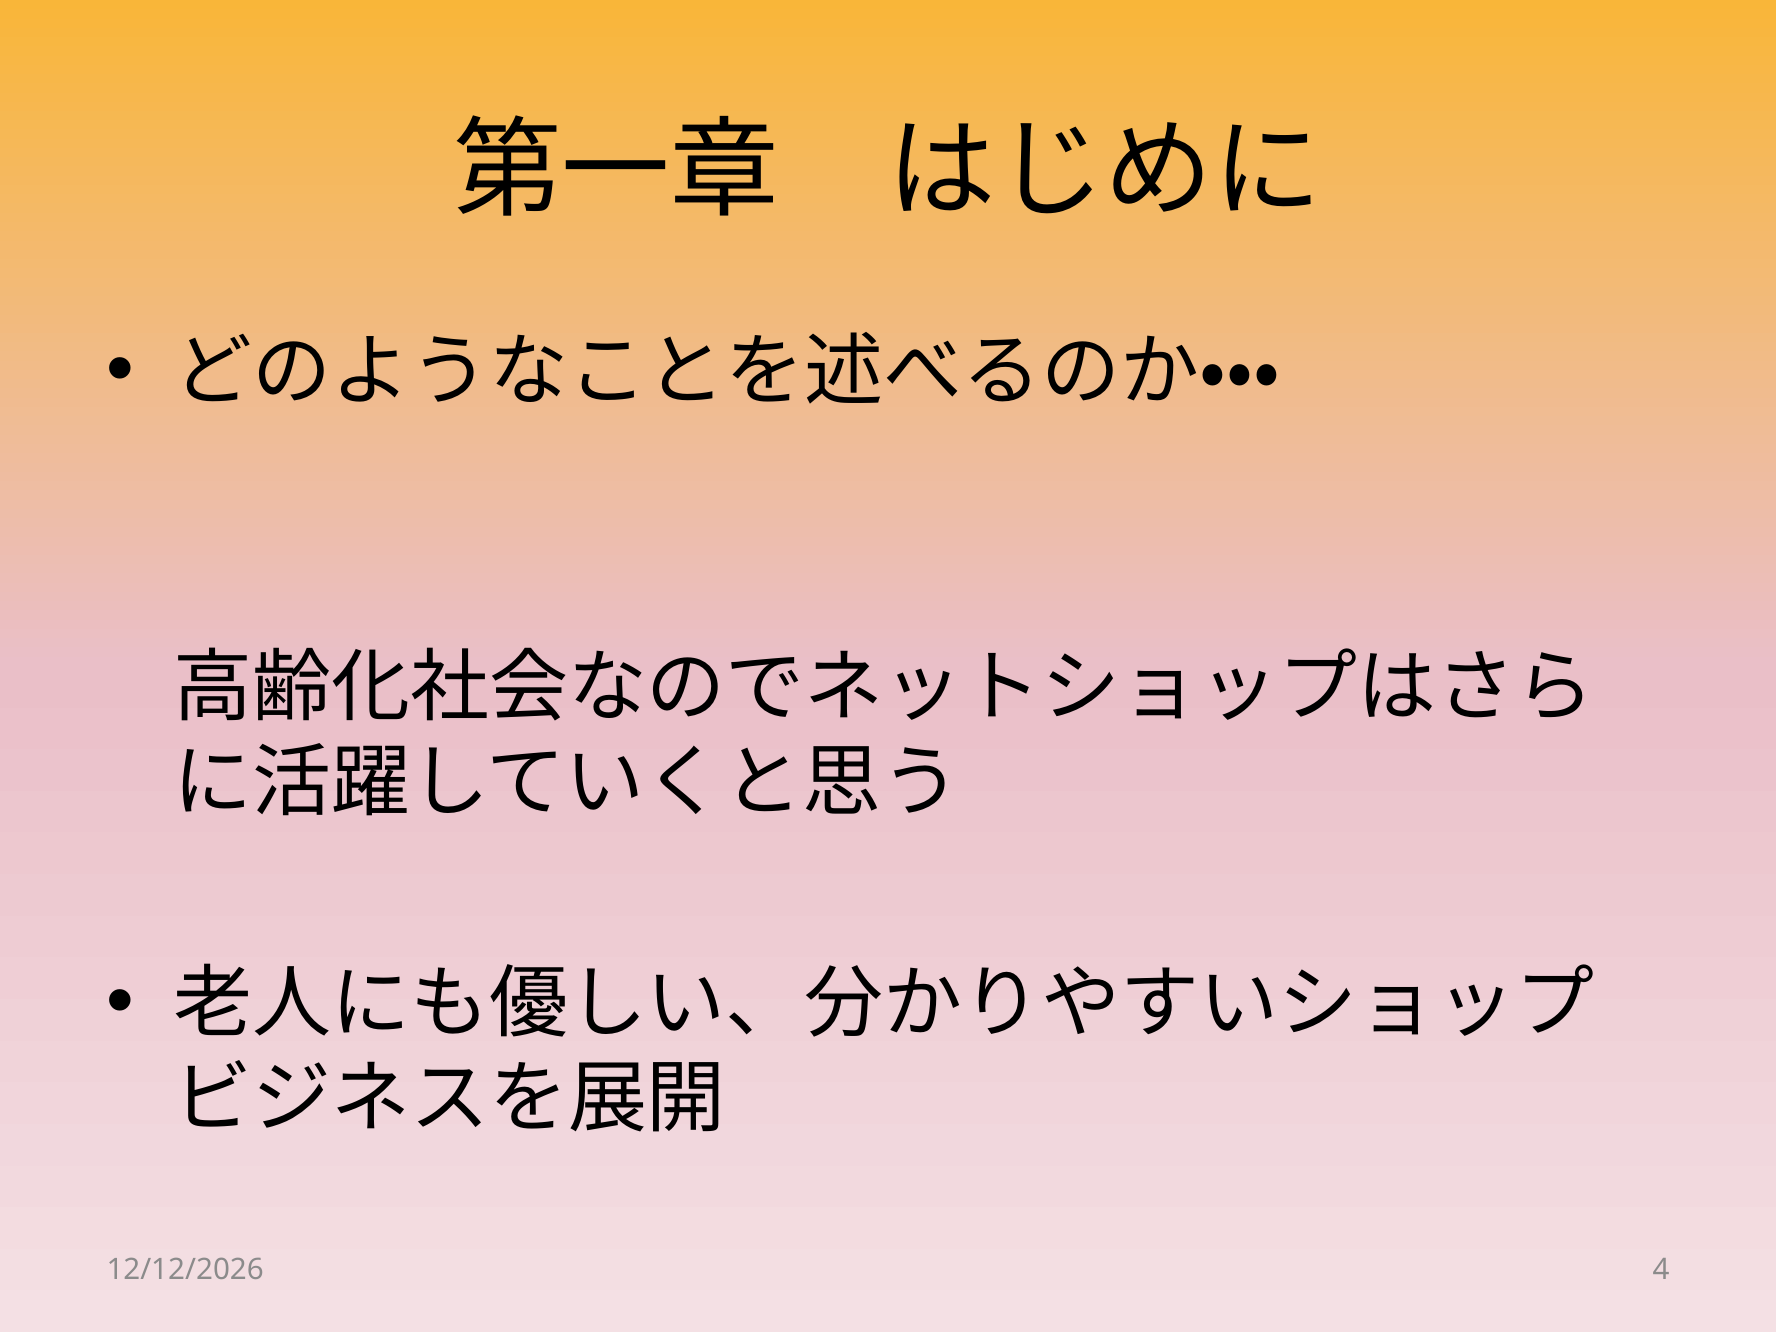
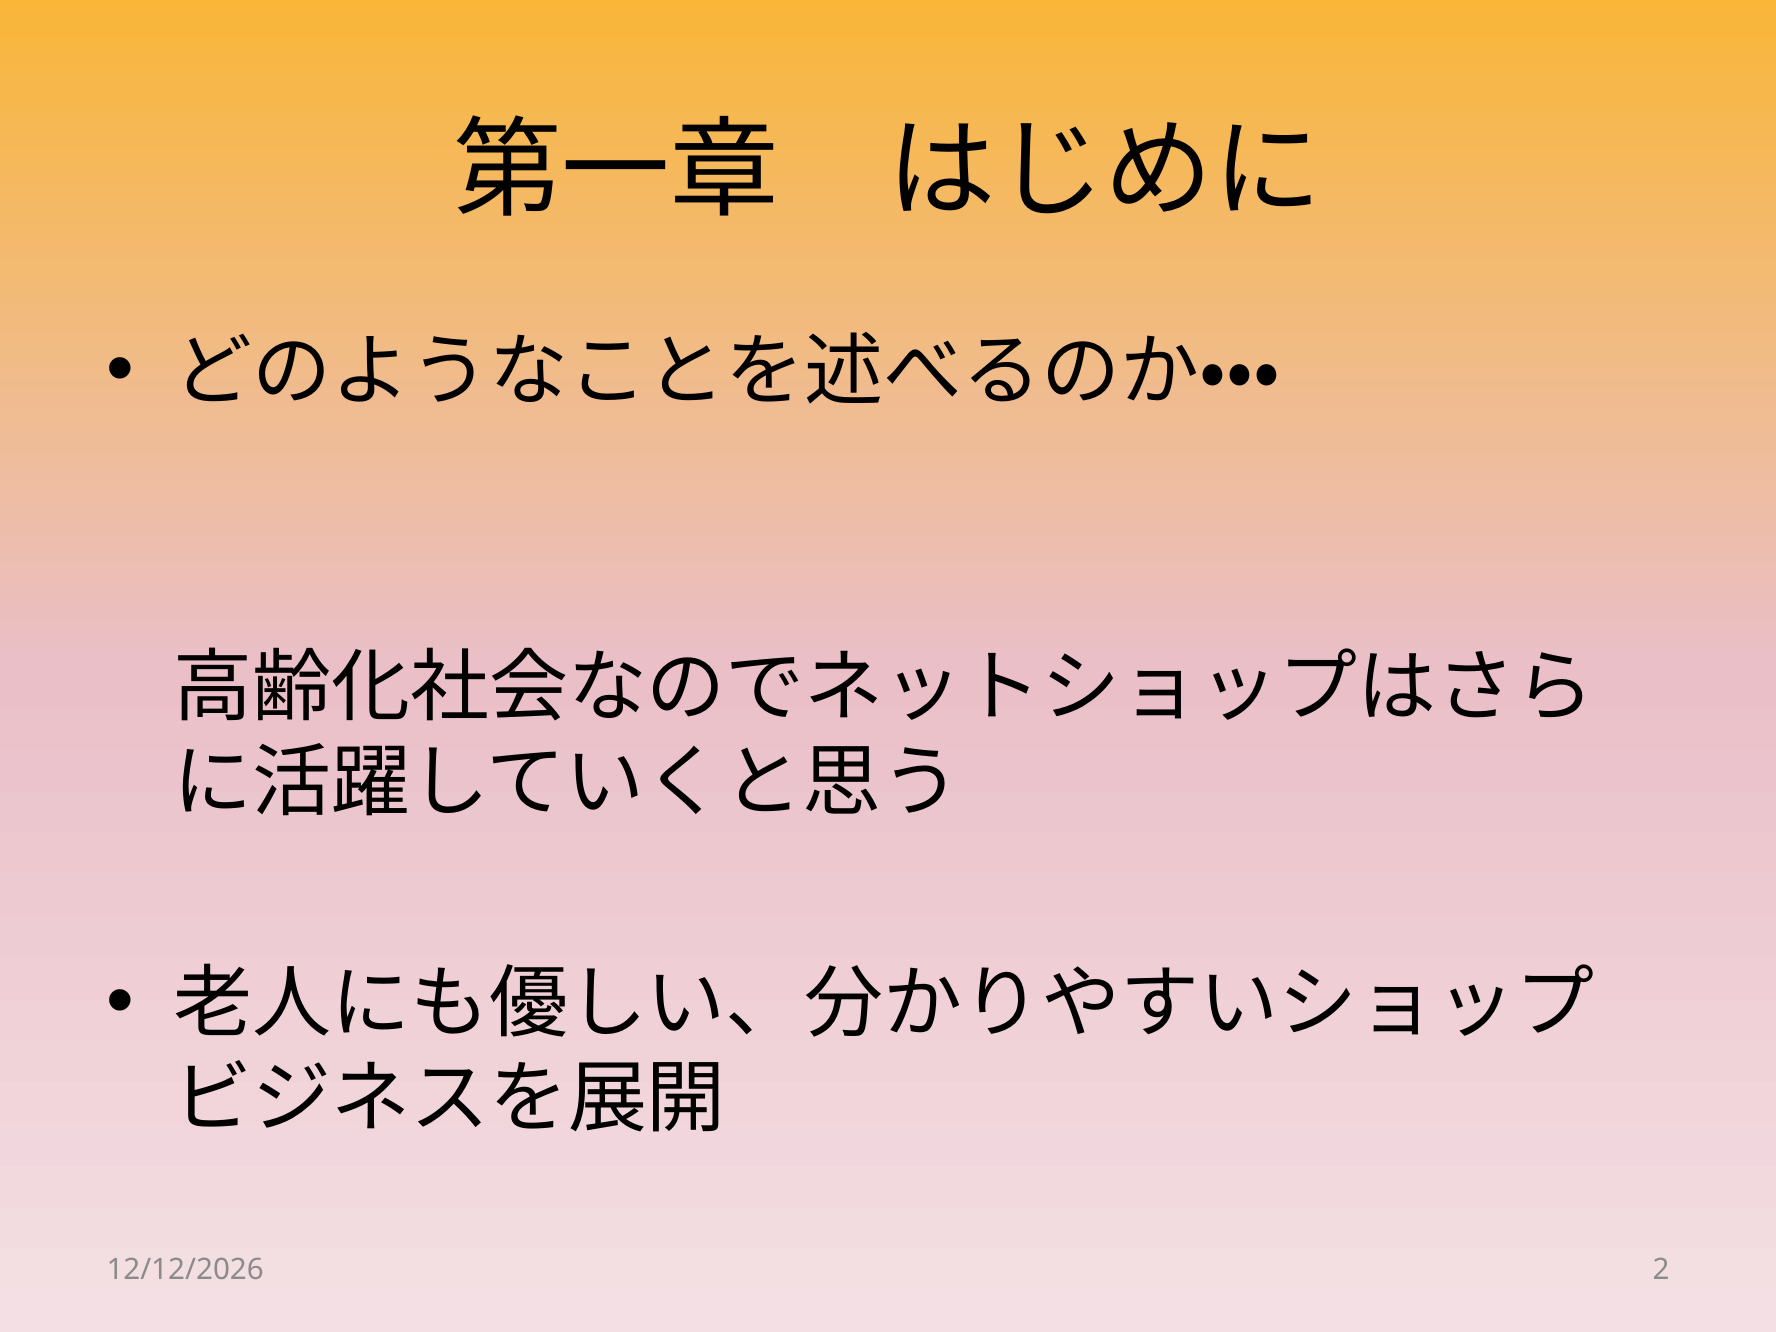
4: 4 -> 2 (1661, 1270)
